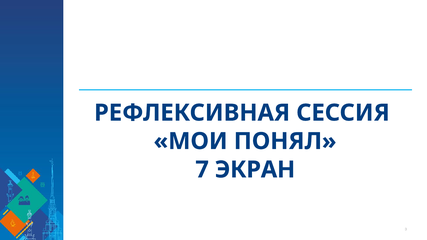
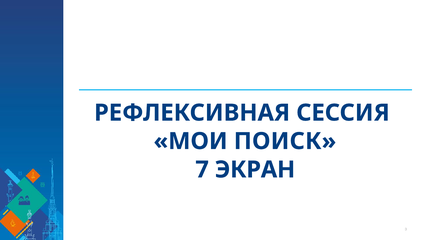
ПОНЯЛ: ПОНЯЛ -> ПОИСК (285, 141)
